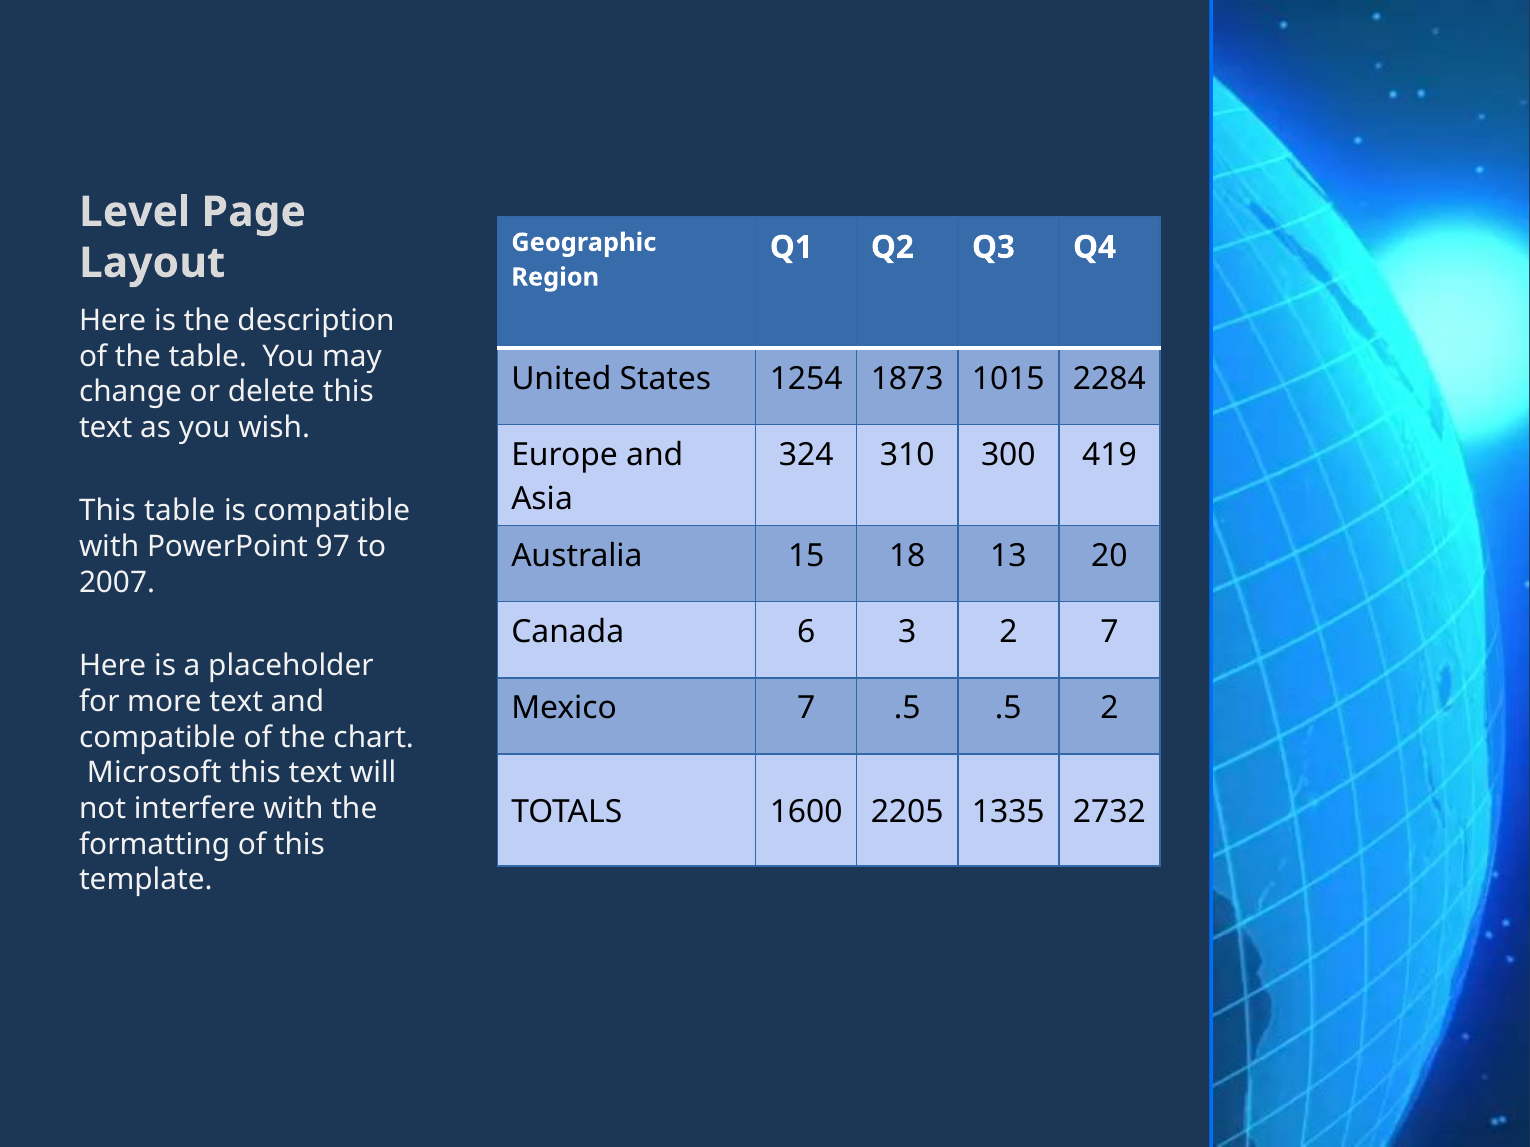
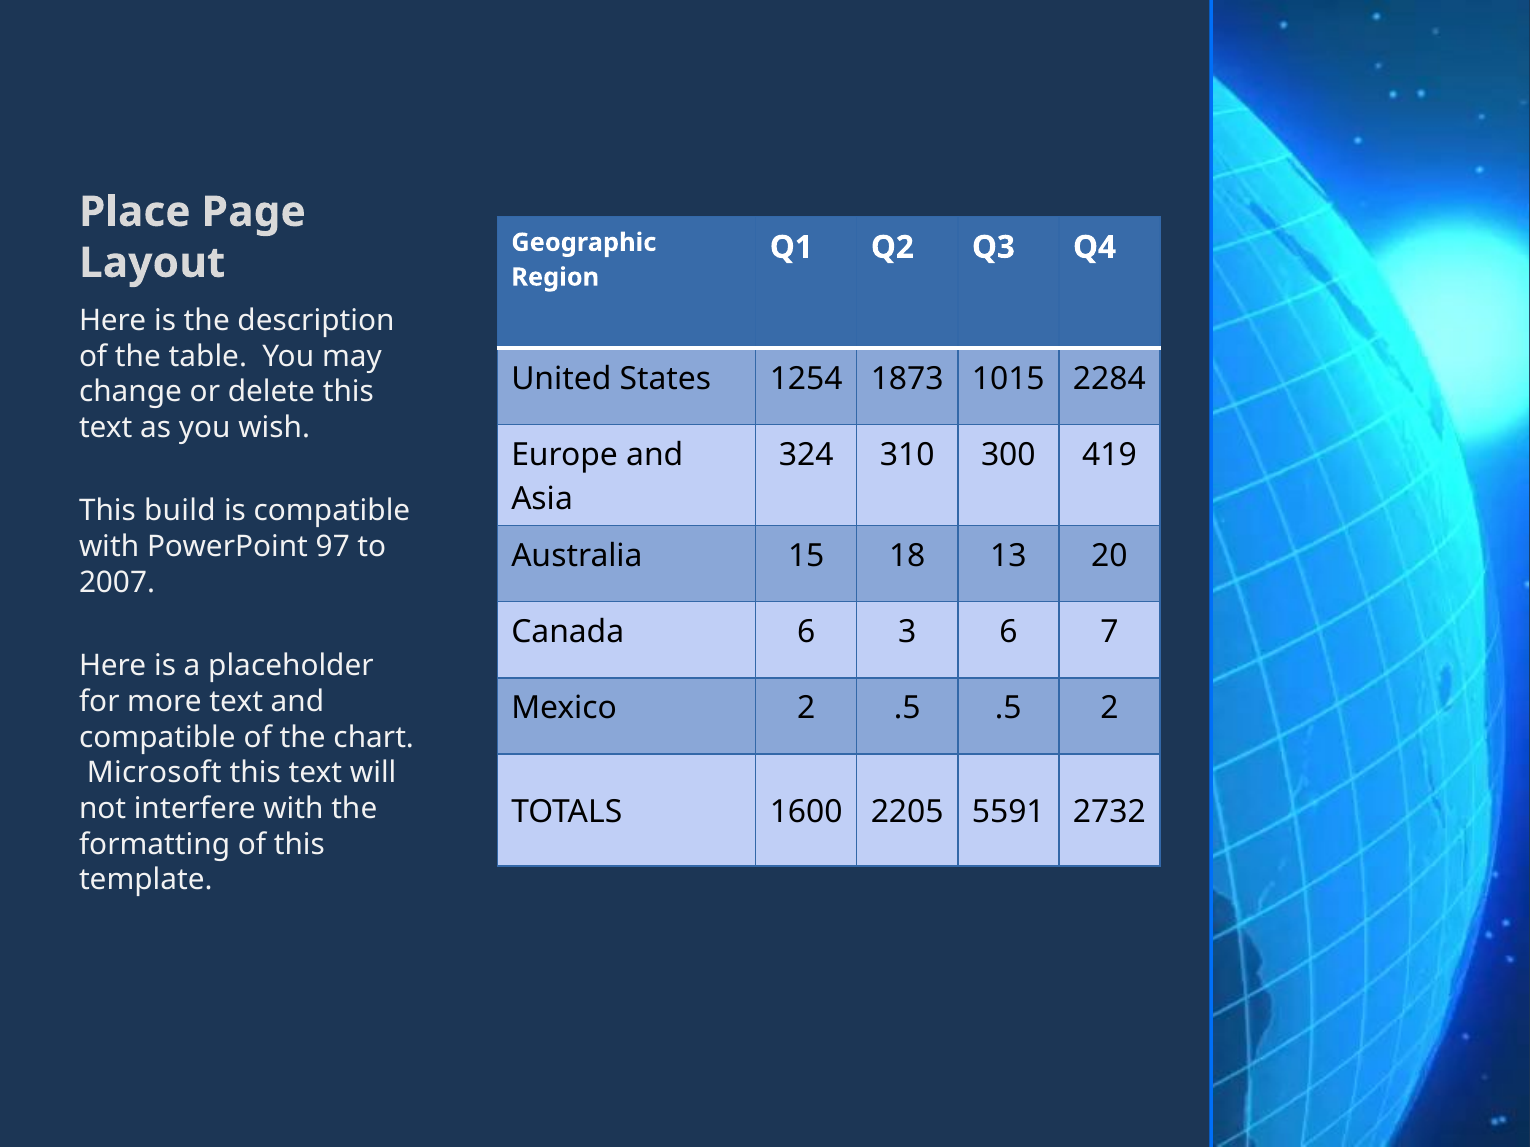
Level: Level -> Place (135, 212)
This table: table -> build (180, 511)
3 2: 2 -> 6 (1008, 633)
Mexico 7: 7 -> 2 (806, 709)
1335: 1335 -> 5591 (1008, 812)
